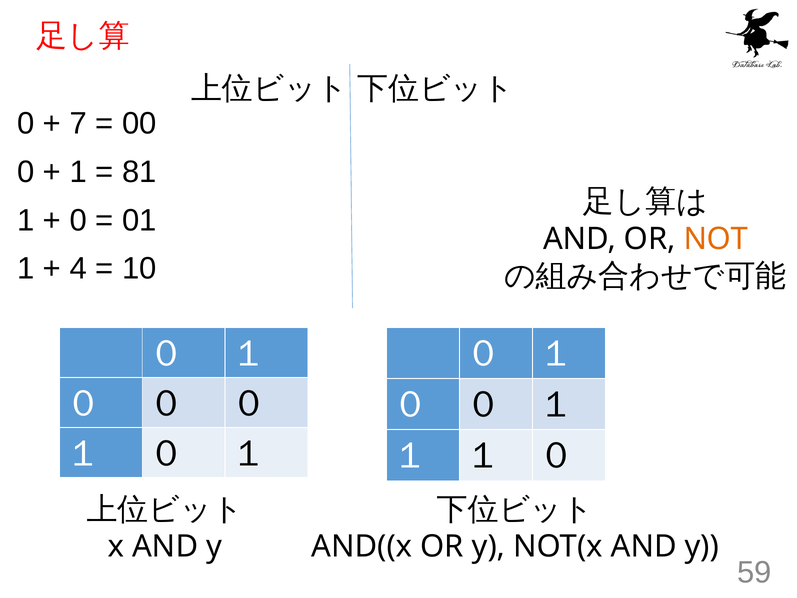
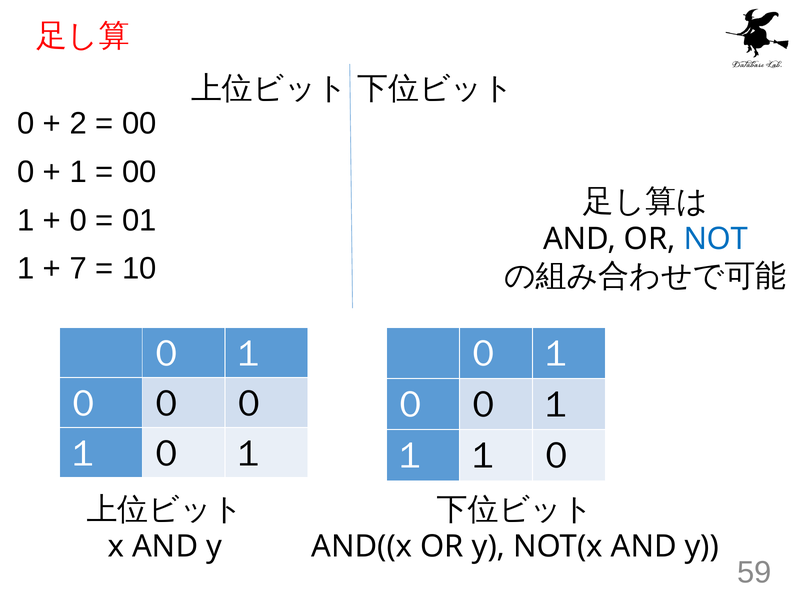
7: 7 -> 2 (78, 124)
81: 81 -> 00 (139, 172)
NOT colour: orange -> blue (716, 239)
4: 4 -> 7 (78, 269)
